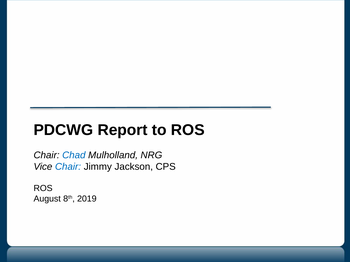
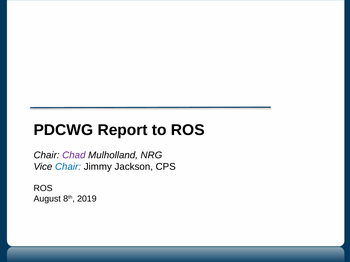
Chad colour: blue -> purple (74, 155)
